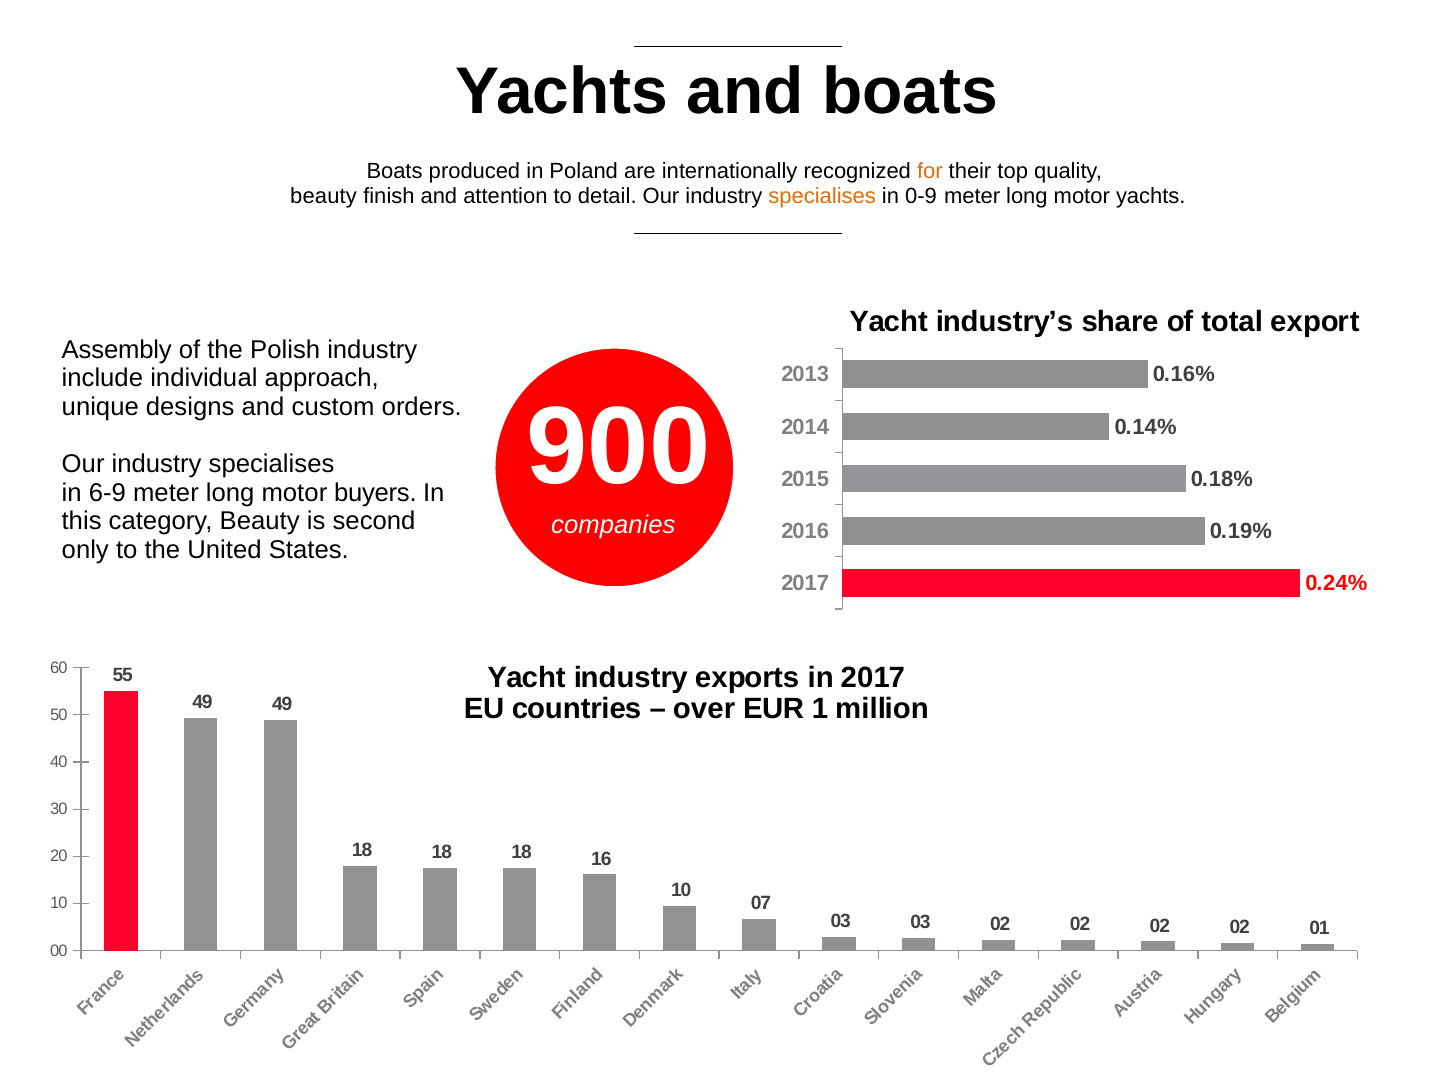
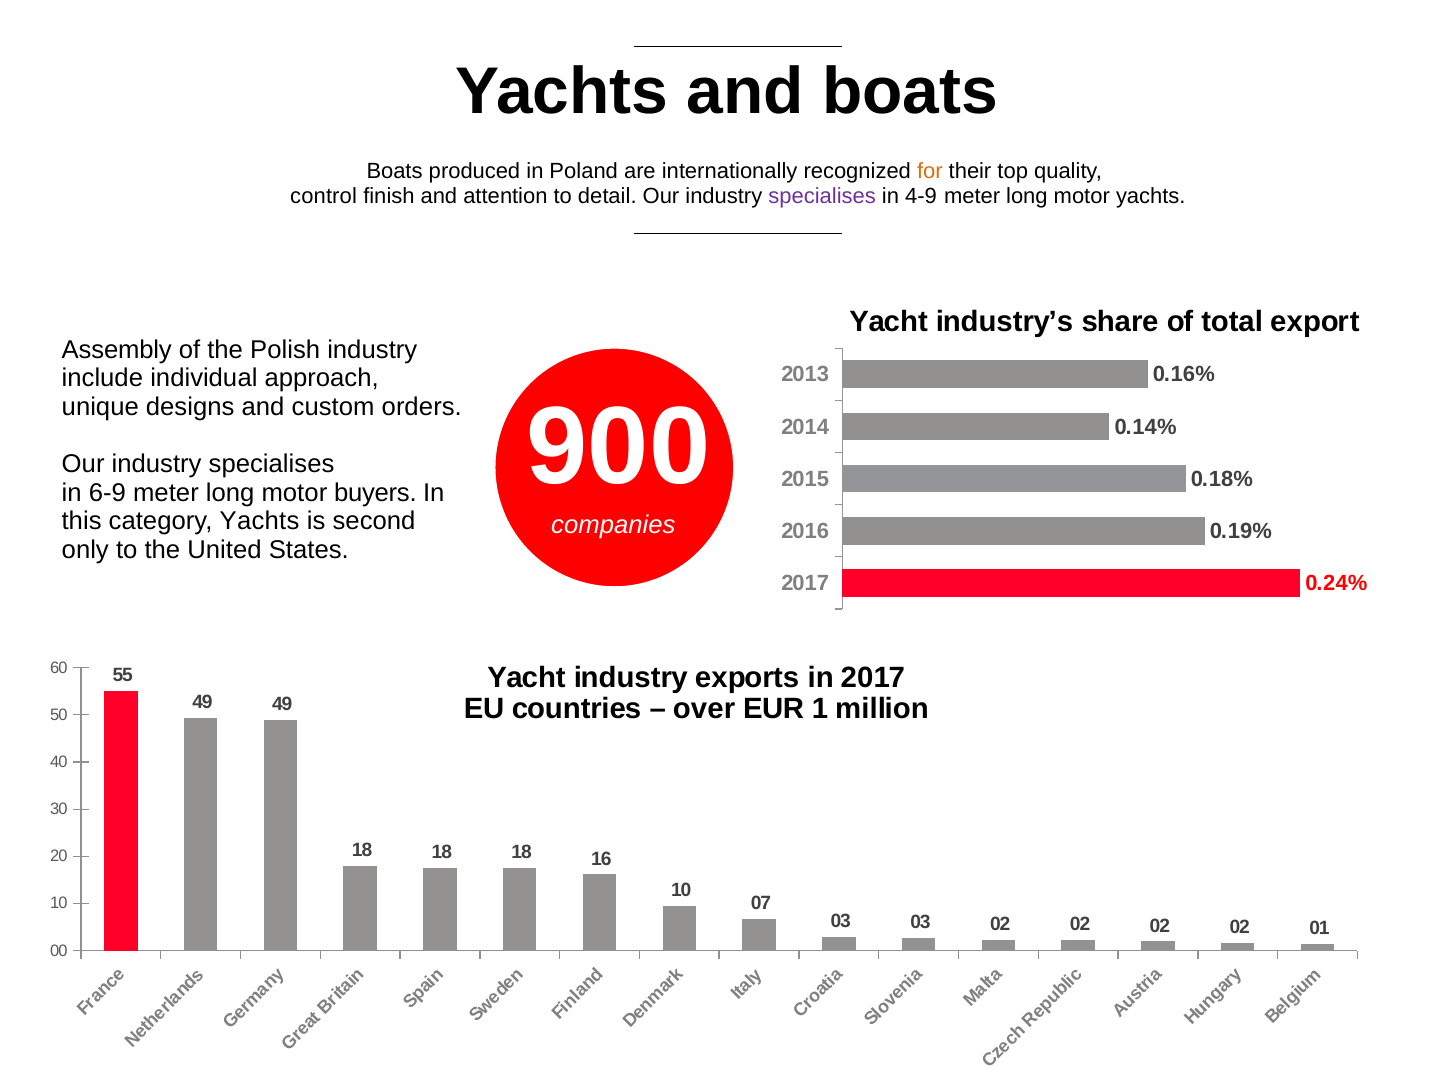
beauty: beauty -> control (324, 196)
specialises colour: orange -> purple (822, 196)
0-9: 0-9 -> 4-9 (921, 196)
category Beauty: Beauty -> Yachts (260, 522)
